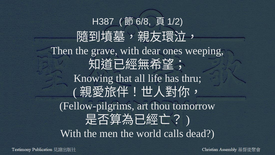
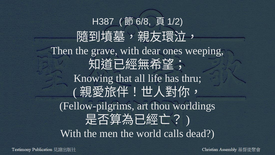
tomorrow: tomorrow -> worldings (194, 106)
